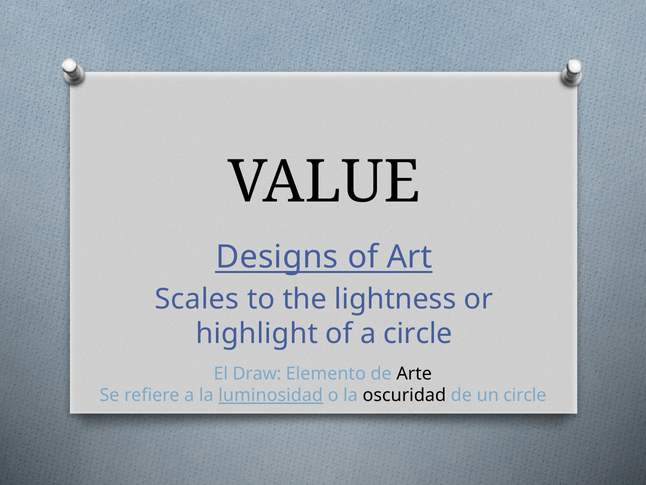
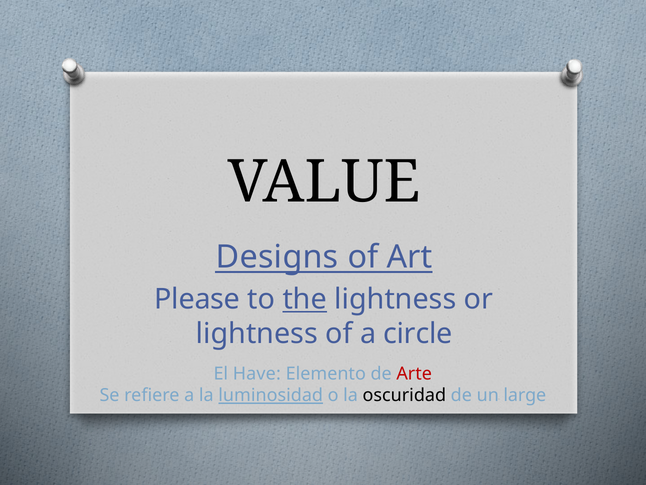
Scales: Scales -> Please (197, 299)
the underline: none -> present (305, 299)
highlight: highlight -> lightness (257, 334)
Draw: Draw -> Have (257, 374)
Arte colour: black -> red (414, 374)
un circle: circle -> large (525, 395)
